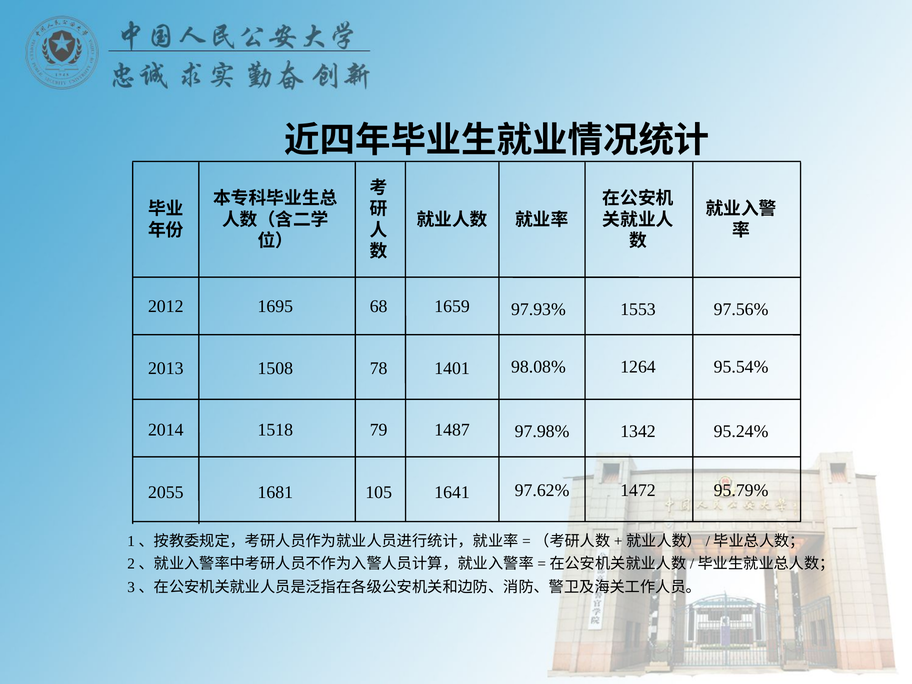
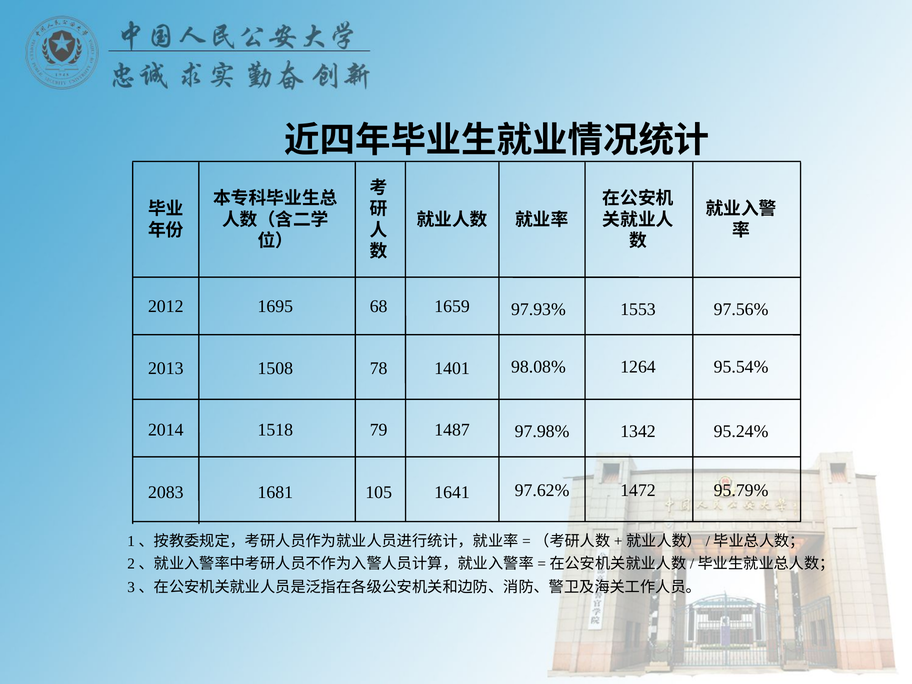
2055: 2055 -> 2083 (166, 493)
